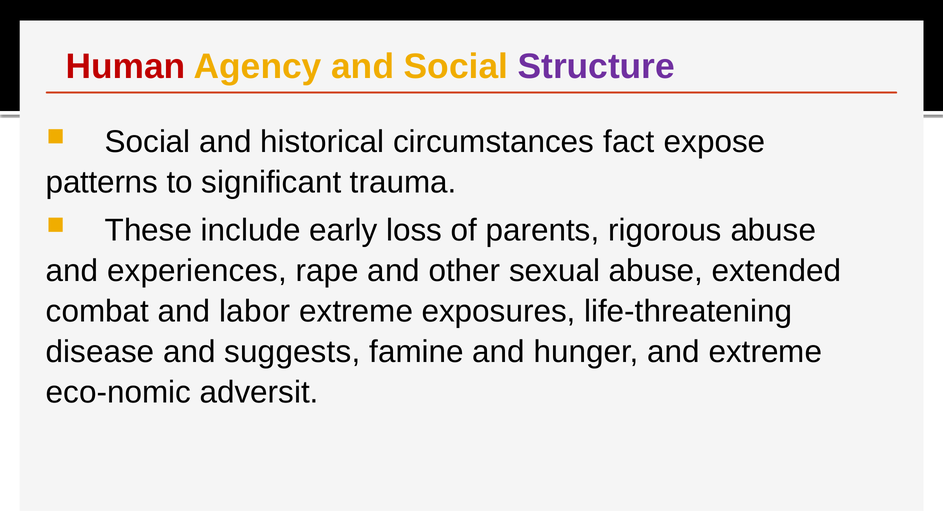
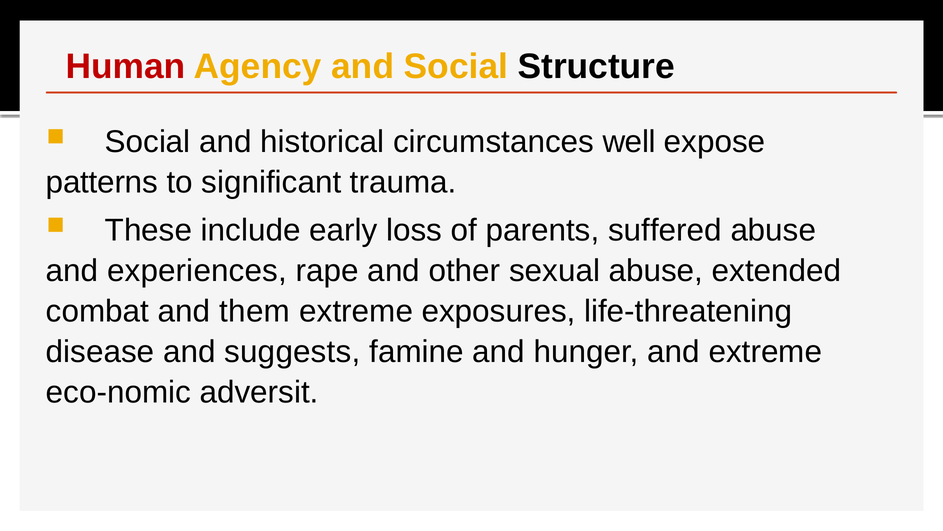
Structure colour: purple -> black (596, 66)
fact: fact -> well (629, 142)
rigorous: rigorous -> suffered (665, 230)
labor: labor -> them (255, 311)
